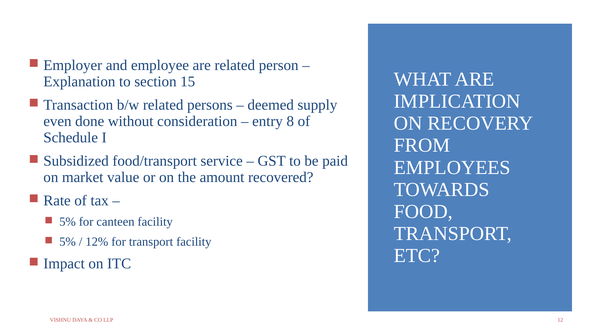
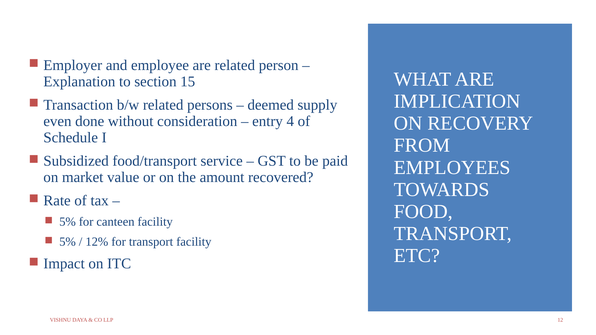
8: 8 -> 4 (290, 121)
